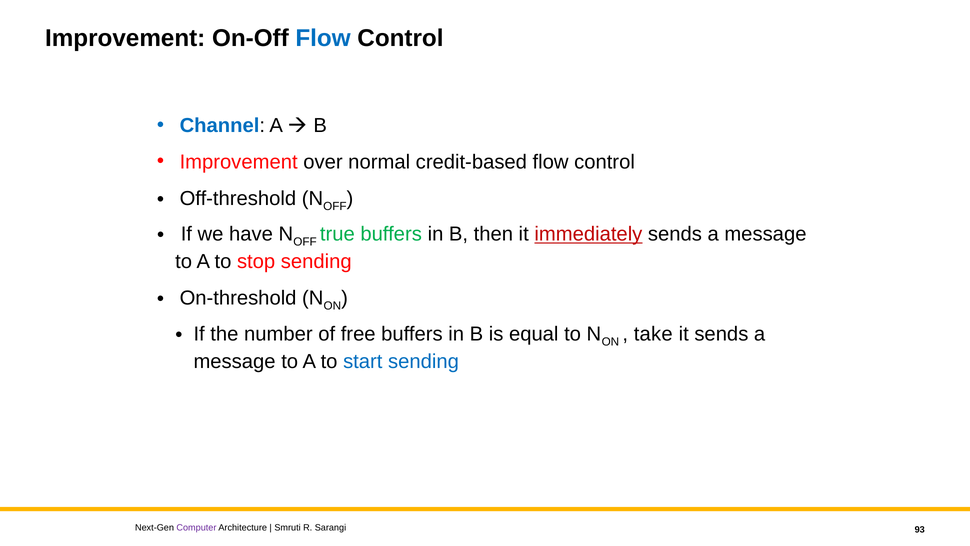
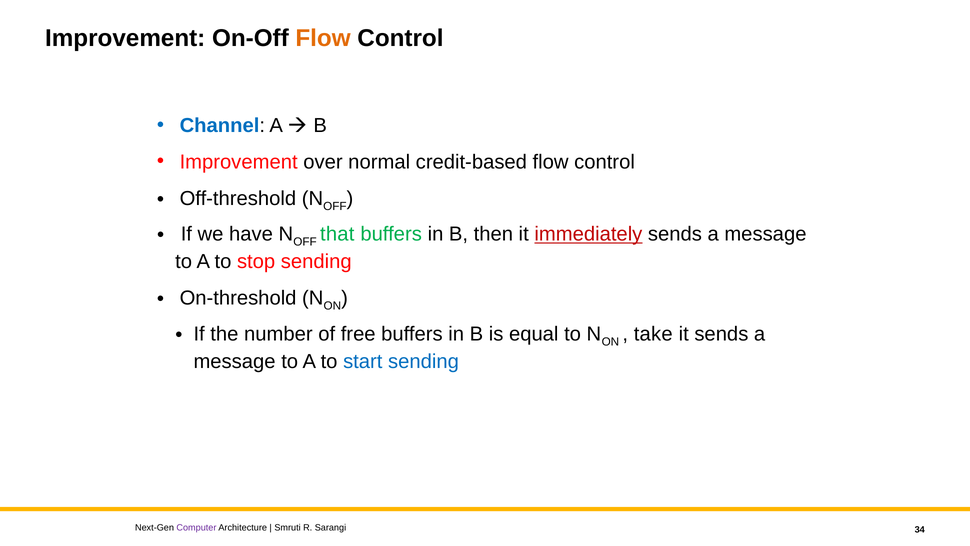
Flow colour: blue -> orange (323, 38)
true: true -> that (337, 234)
93: 93 -> 34 (920, 529)
